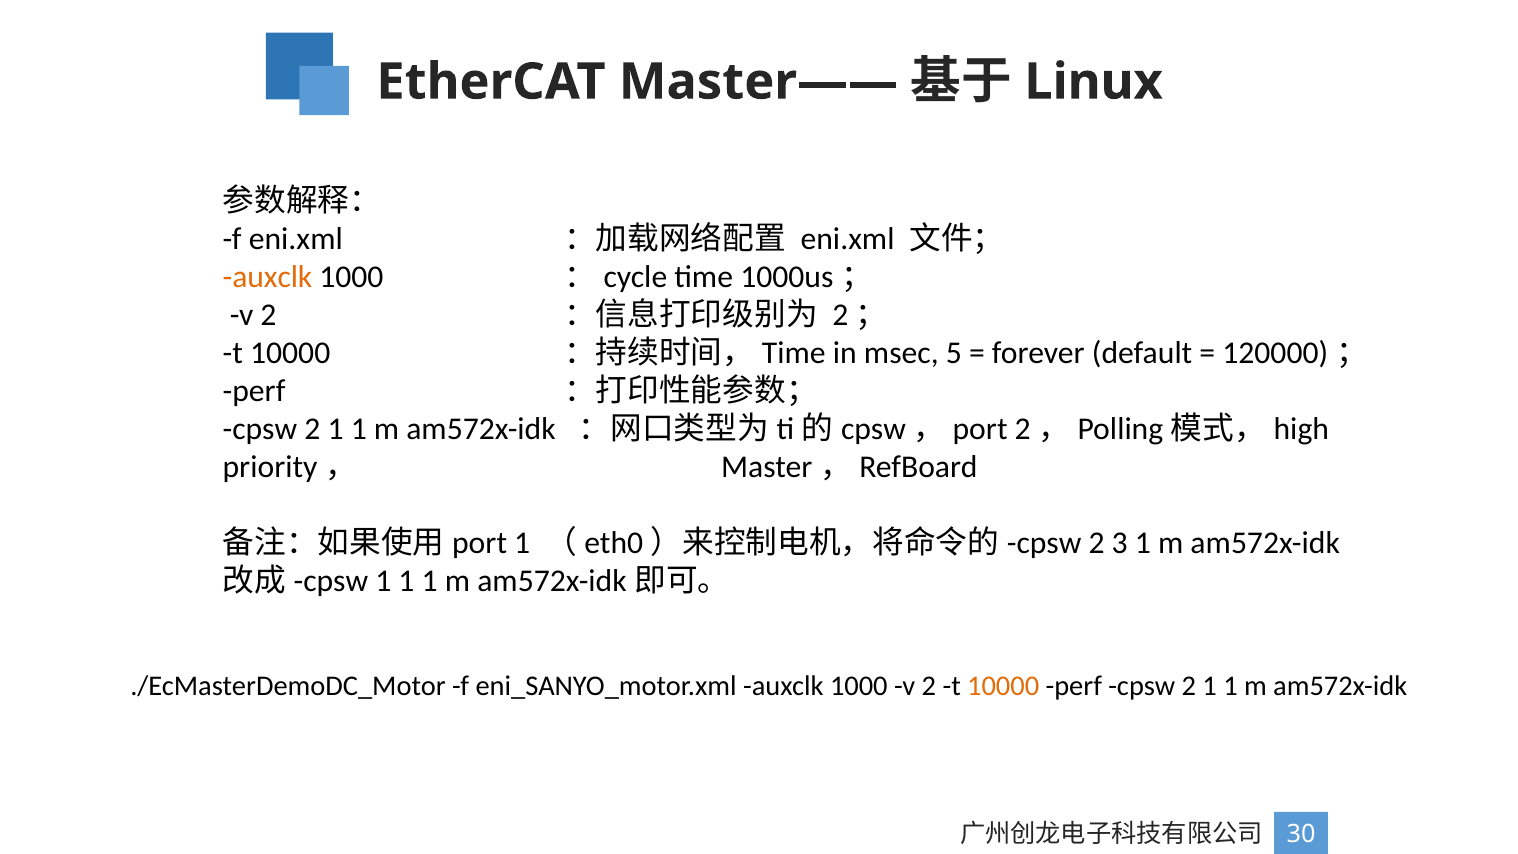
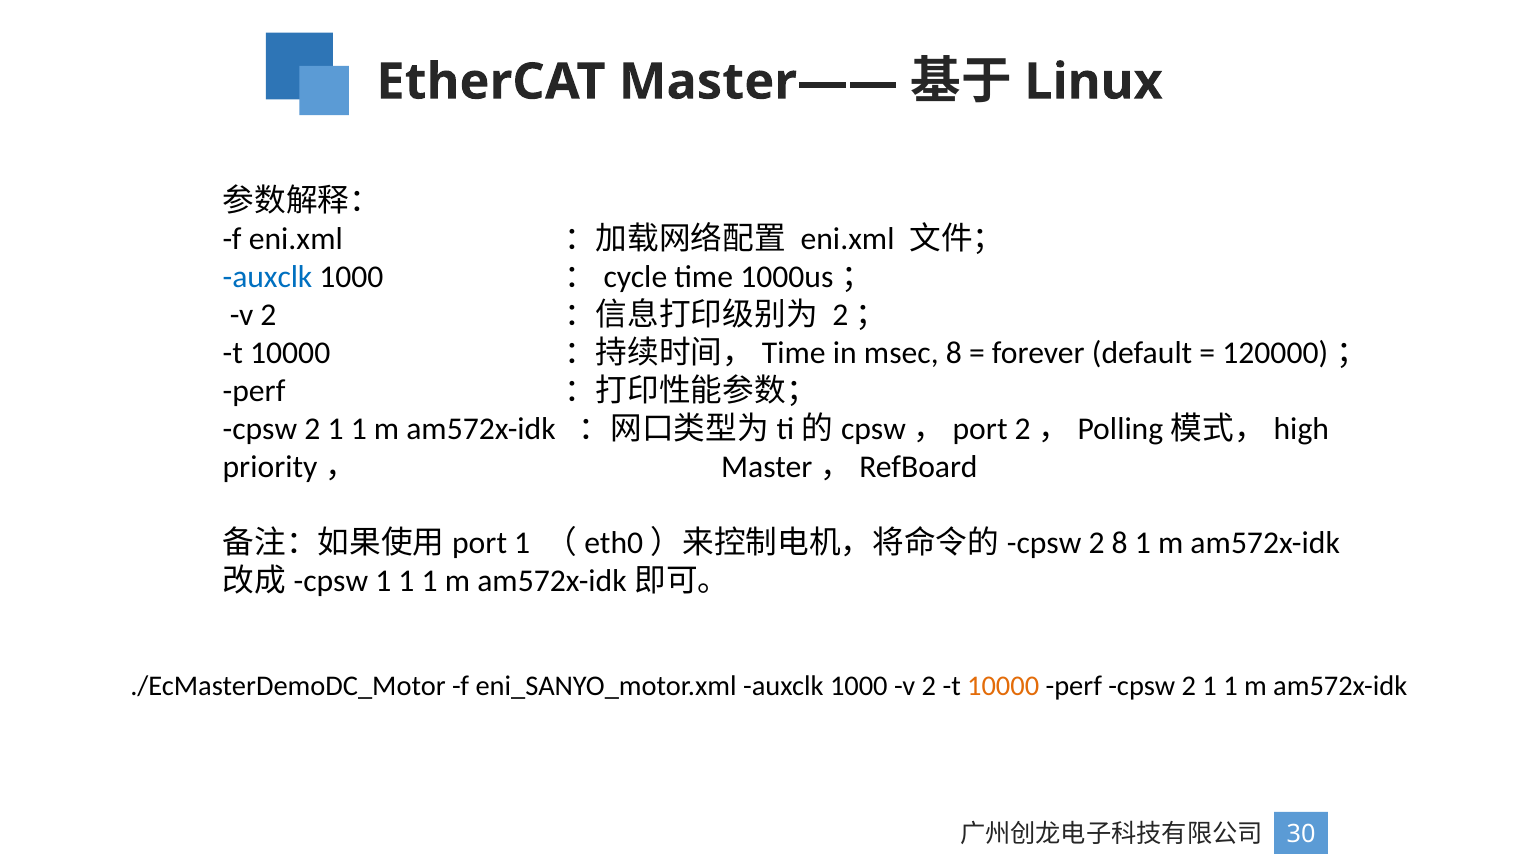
auxclk colour: orange -> blue (268, 277)
msec 5: 5 -> 8 (954, 353)
2 3: 3 -> 8 (1120, 543)
